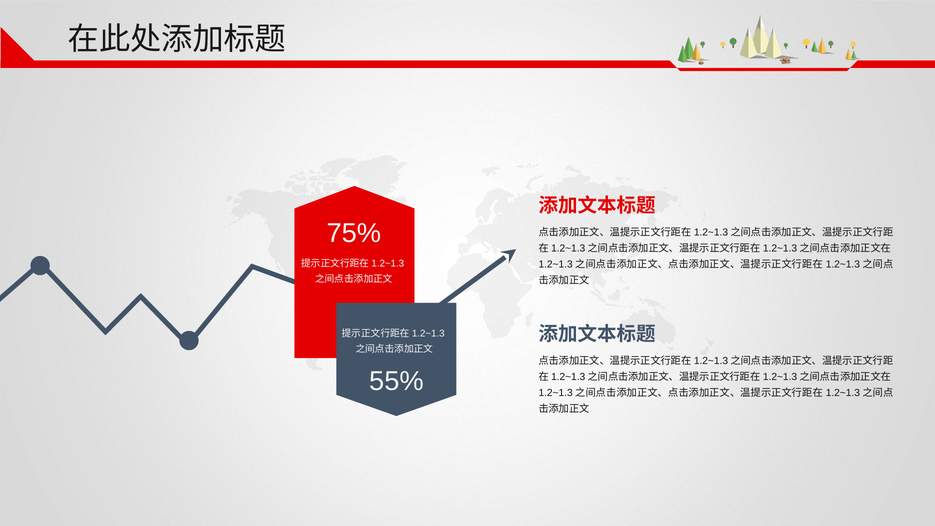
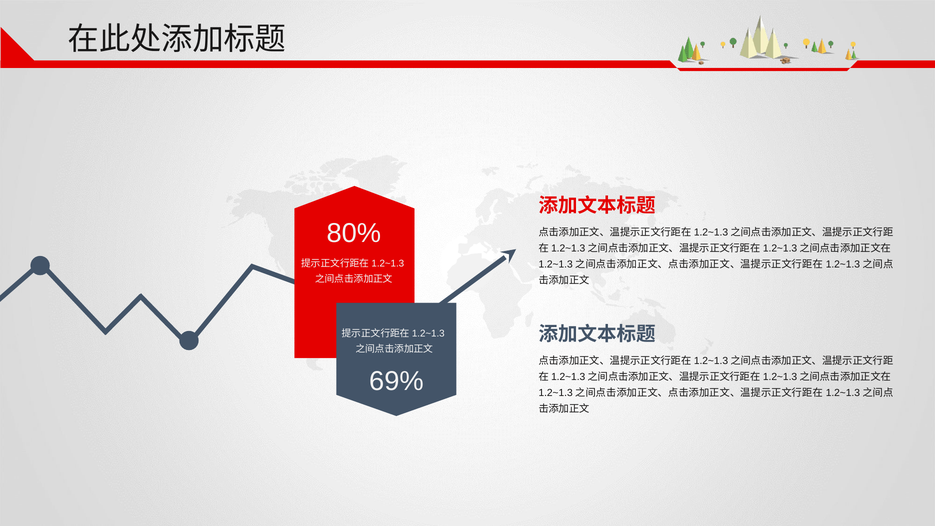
75%: 75% -> 80% (354, 233)
55%: 55% -> 69% (396, 381)
